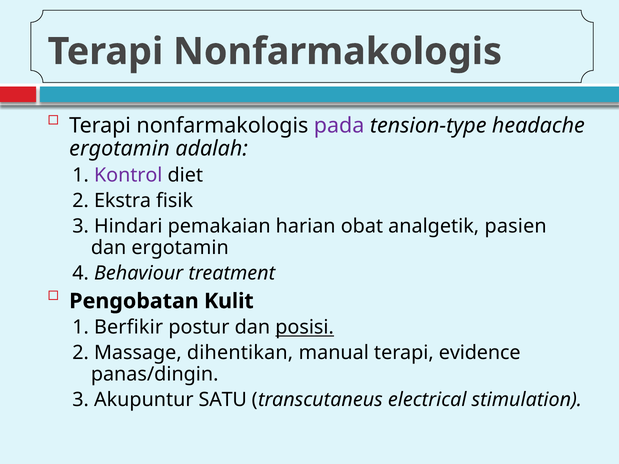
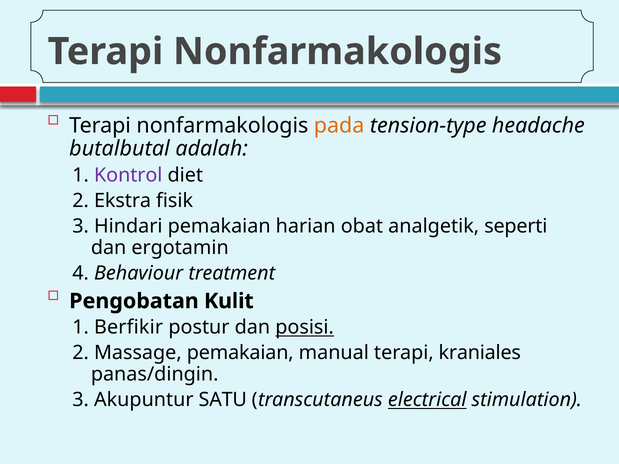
pada colour: purple -> orange (339, 126)
ergotamin: ergotamin -> butalbutal (120, 149)
pasien: pasien -> seperti (516, 226)
Massage dihentikan: dihentikan -> pemakaian (240, 353)
evidence: evidence -> kraniales (480, 353)
electrical underline: none -> present (427, 400)
